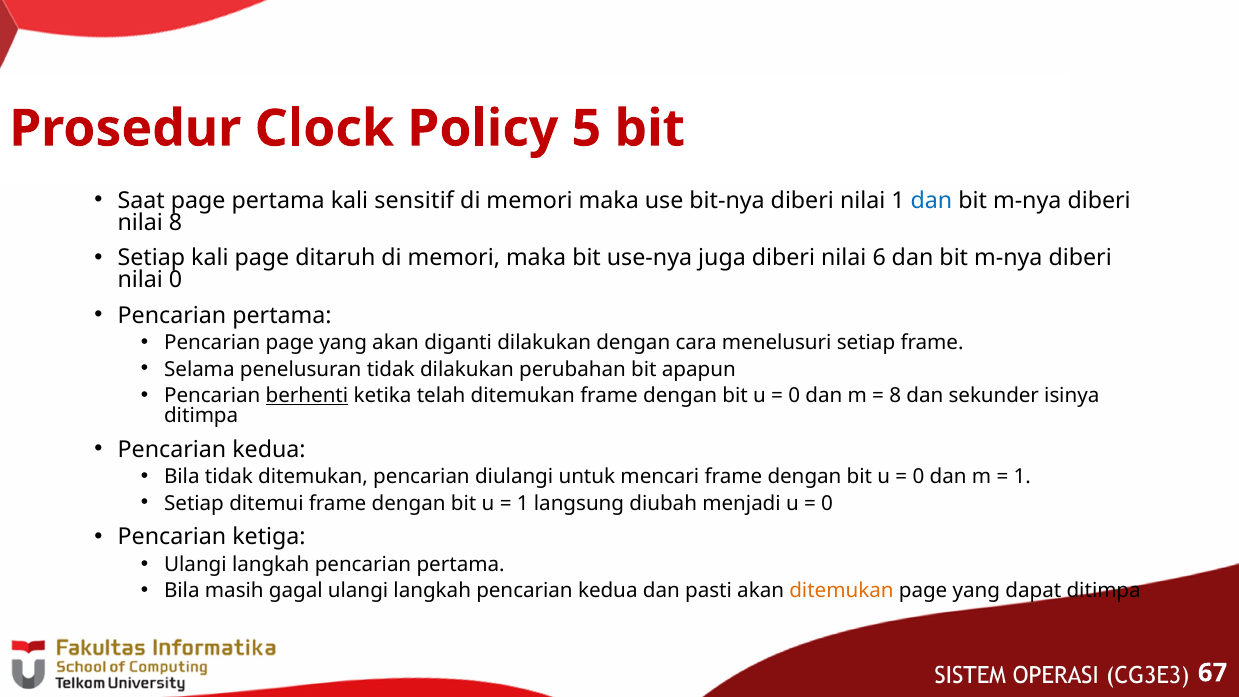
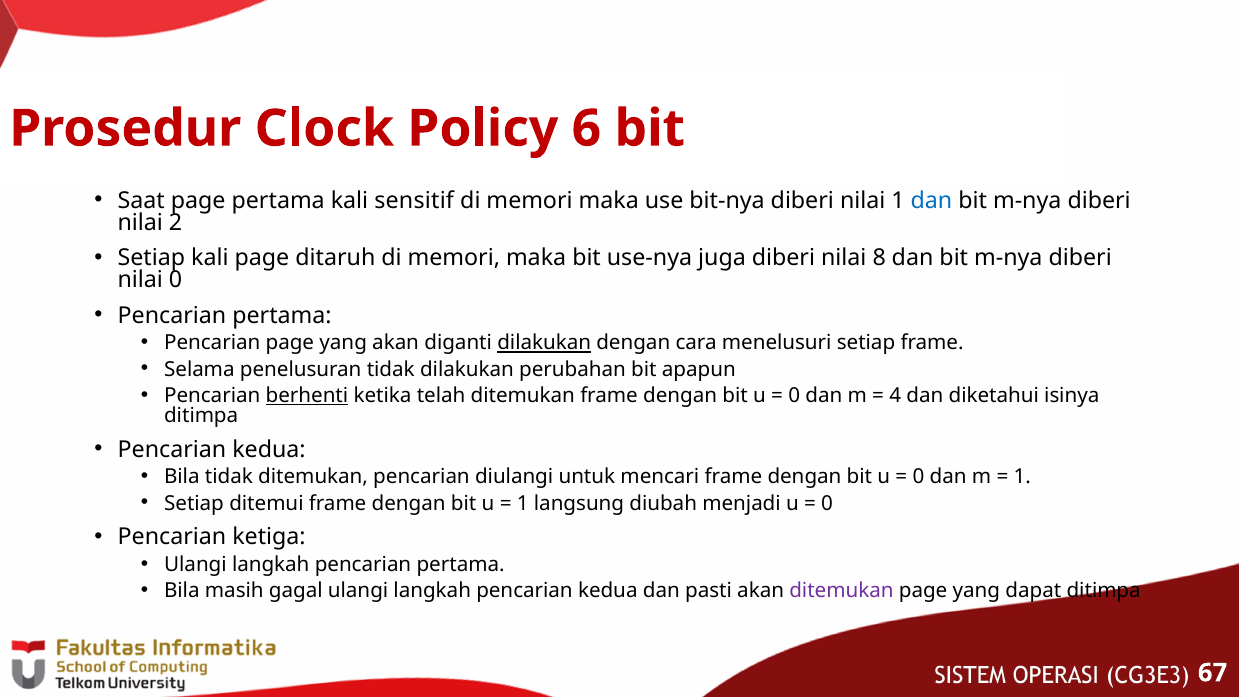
5: 5 -> 6 (586, 129)
nilai 8: 8 -> 2 (176, 223)
6: 6 -> 8 (879, 258)
dilakukan underline: none -> present (544, 343)
8: 8 -> 4 (895, 396)
sekunder: sekunder -> diketahui (994, 396)
ditemukan colour: orange -> purple (841, 591)
